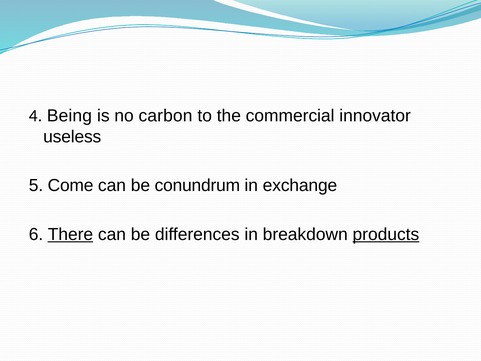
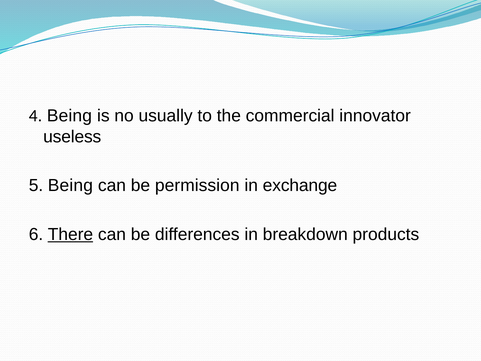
carbon: carbon -> usually (166, 116)
5 Come: Come -> Being (70, 185)
conundrum: conundrum -> permission (197, 185)
products underline: present -> none (386, 234)
